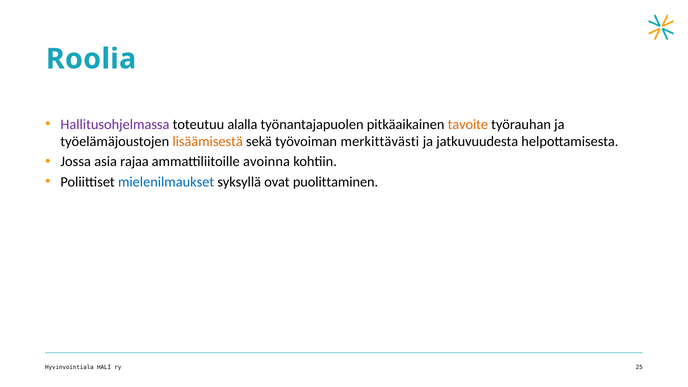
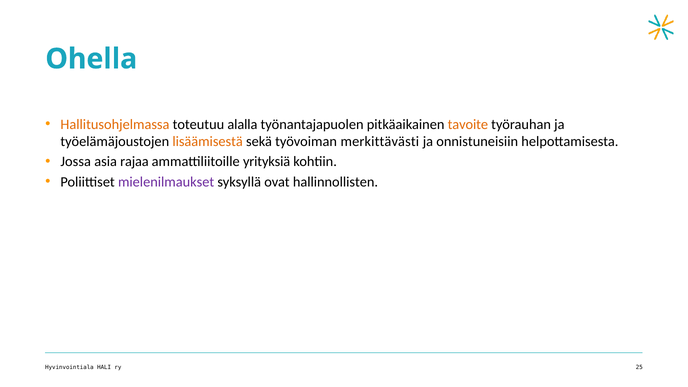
Roolia: Roolia -> Ohella (91, 59)
Hallitusohjelmassa colour: purple -> orange (115, 124)
jatkuvuudesta: jatkuvuudesta -> onnistuneisiin (477, 142)
avoinna: avoinna -> yrityksiä (267, 162)
mielenilmaukset colour: blue -> purple (166, 182)
puolittaminen: puolittaminen -> hallinnollisten (335, 182)
